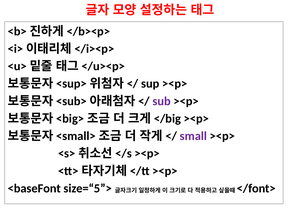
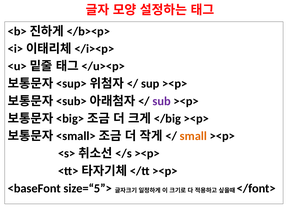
small colour: purple -> orange (193, 136)
